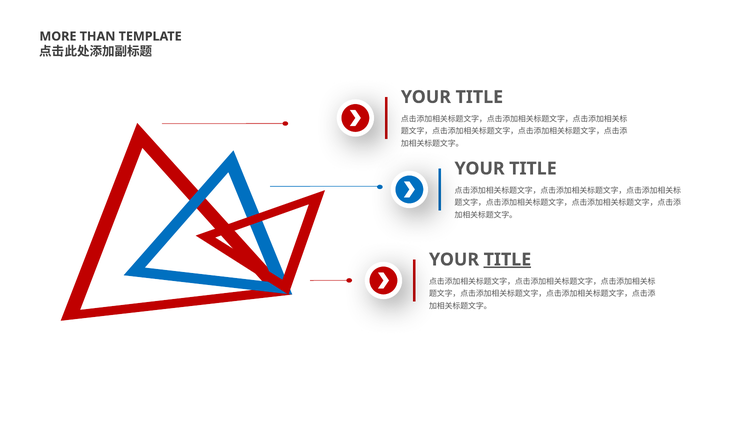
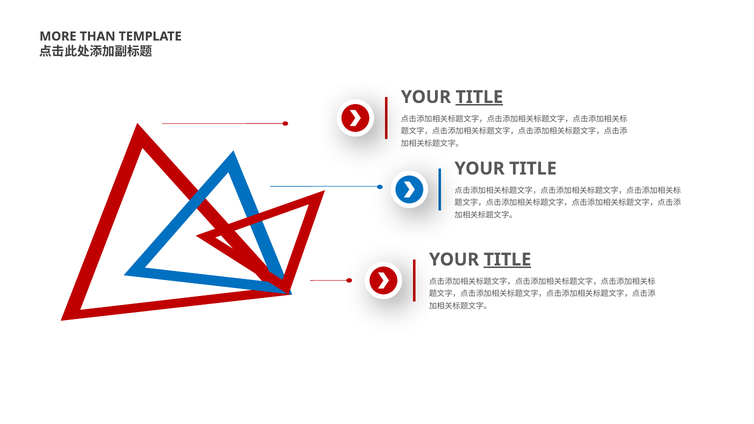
TITLE underline: none -> present (479, 97)
